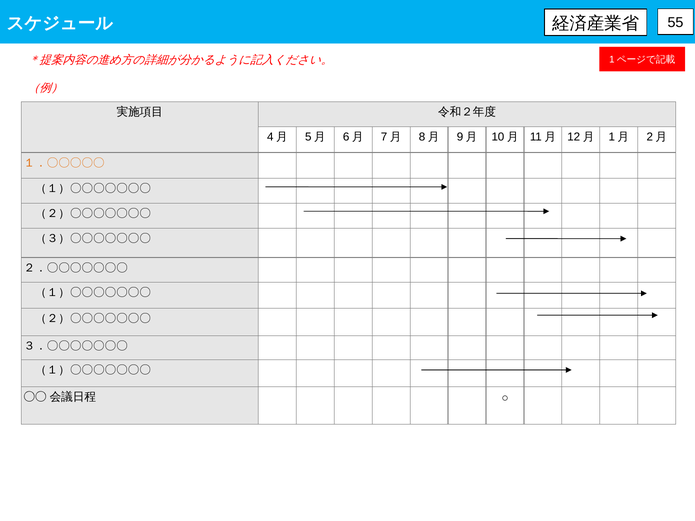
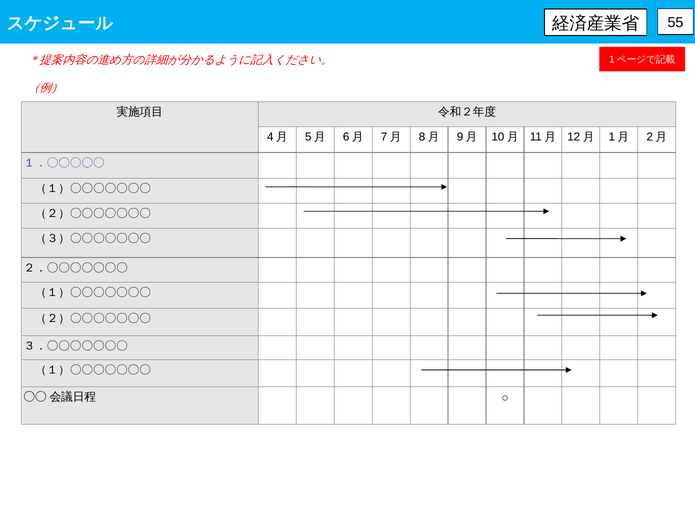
１．〇〇〇〇〇 colour: orange -> purple (64, 163)
